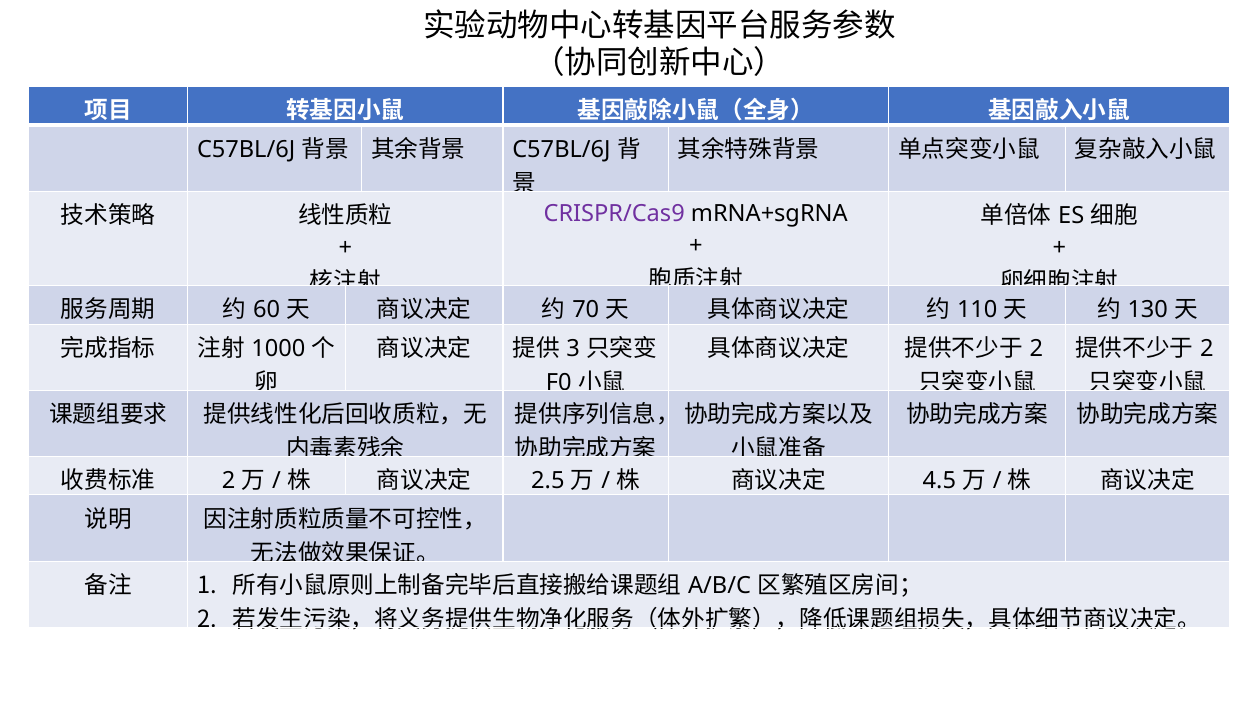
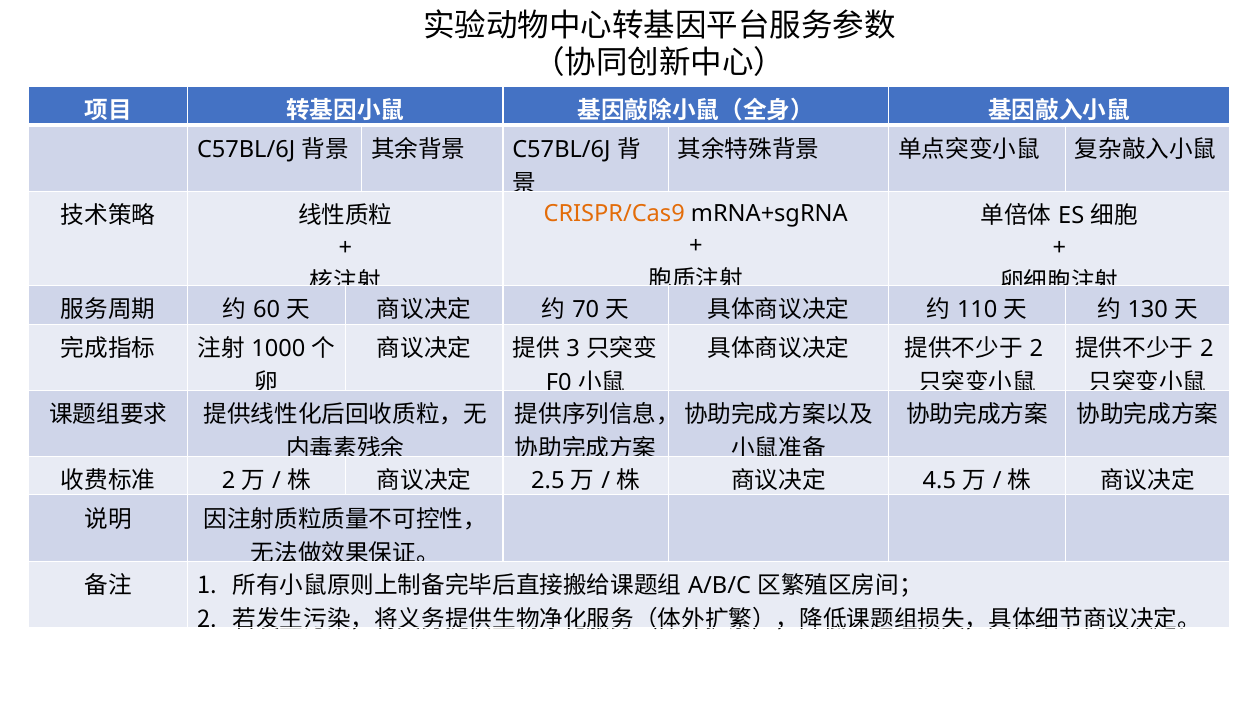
CRISPR/Cas9 colour: purple -> orange (614, 213)
